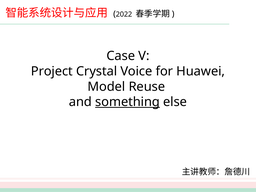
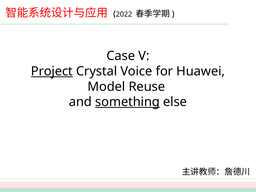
Project underline: none -> present (52, 71)
